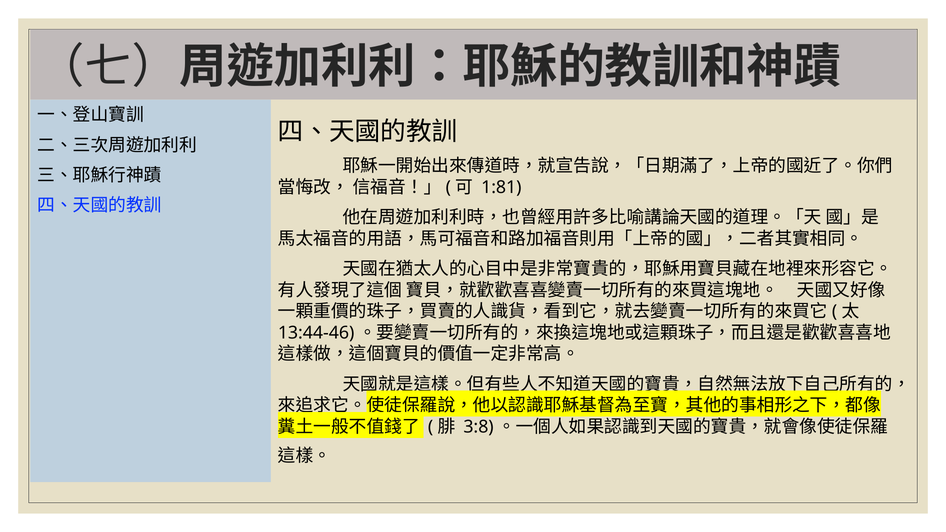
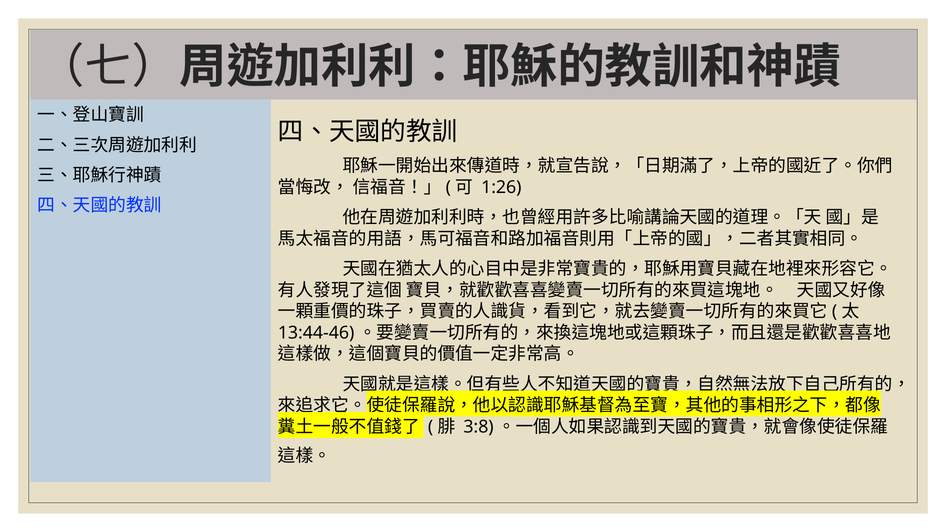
1:81: 1:81 -> 1:26 (501, 187)
